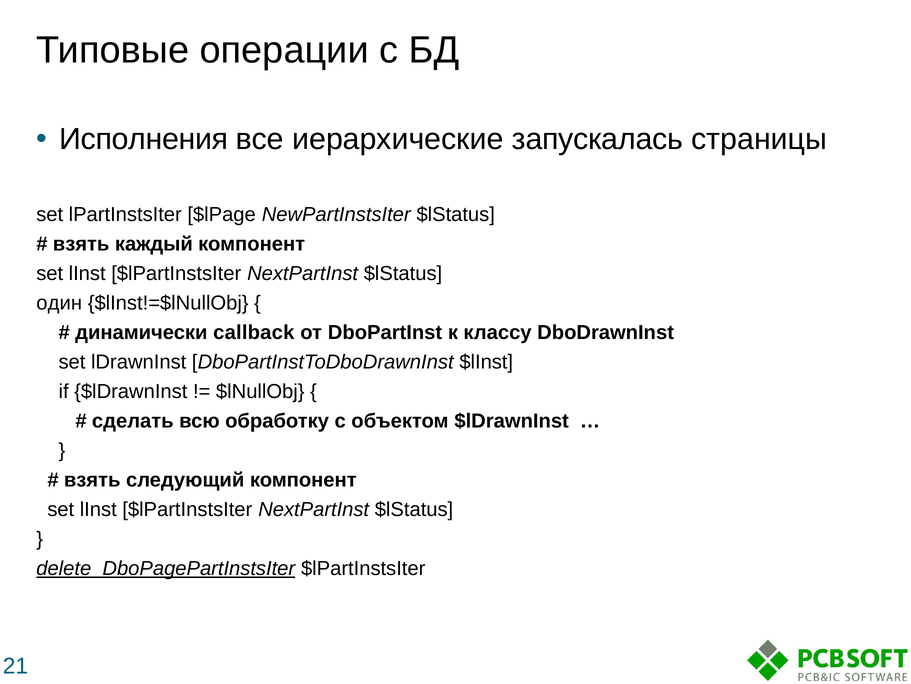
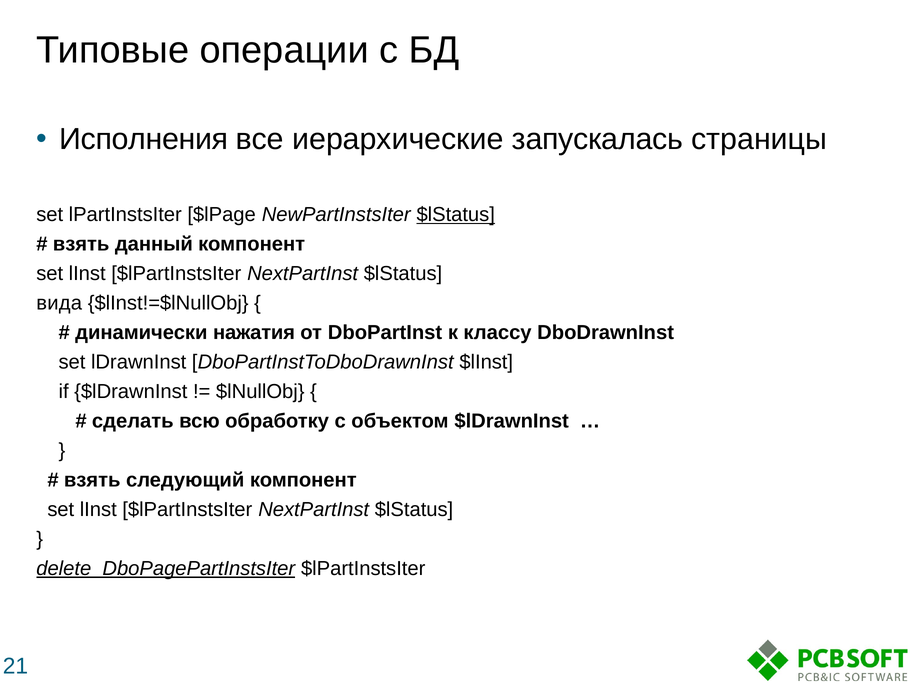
$lStatus underline: none -> present (456, 214)
каждый: каждый -> данный (154, 244)
один: один -> вида (59, 303)
callback: callback -> нажатия (254, 332)
